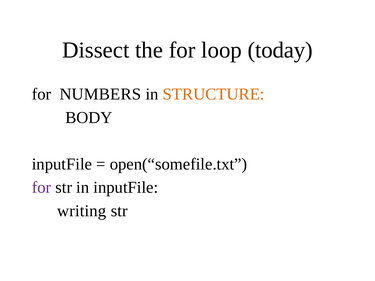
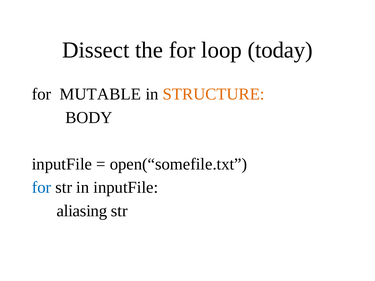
NUMBERS: NUMBERS -> MUTABLE (100, 94)
for colour: purple -> blue (42, 188)
writing: writing -> aliasing (82, 211)
